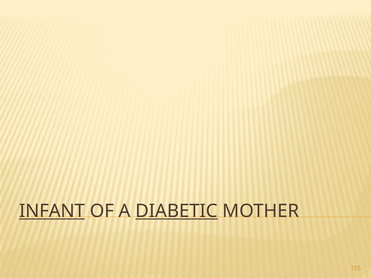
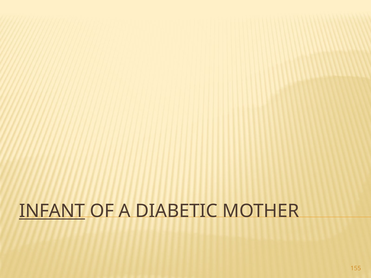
DIABETIC underline: present -> none (177, 211)
